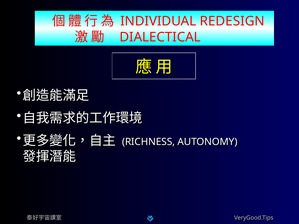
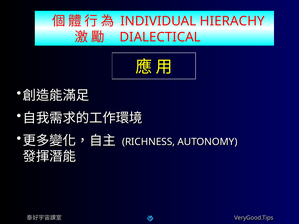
REDESIGN: REDESIGN -> HIERACHY (232, 21)
